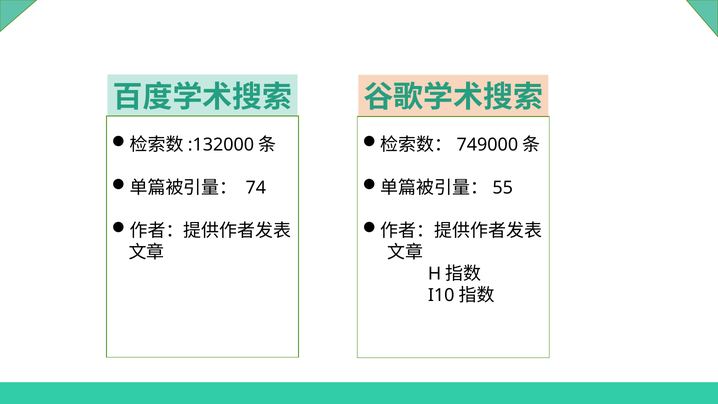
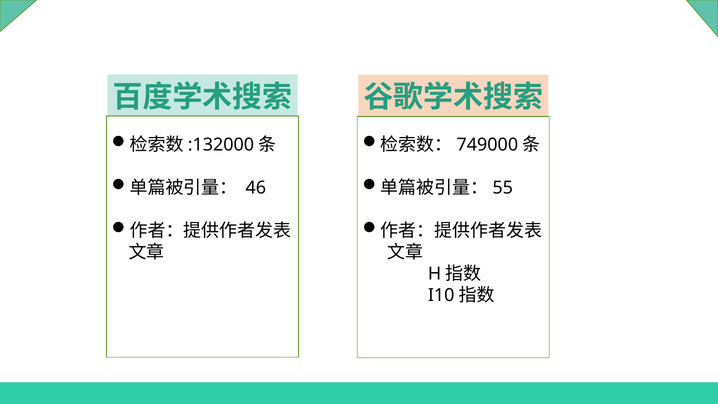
74: 74 -> 46 (256, 188)
